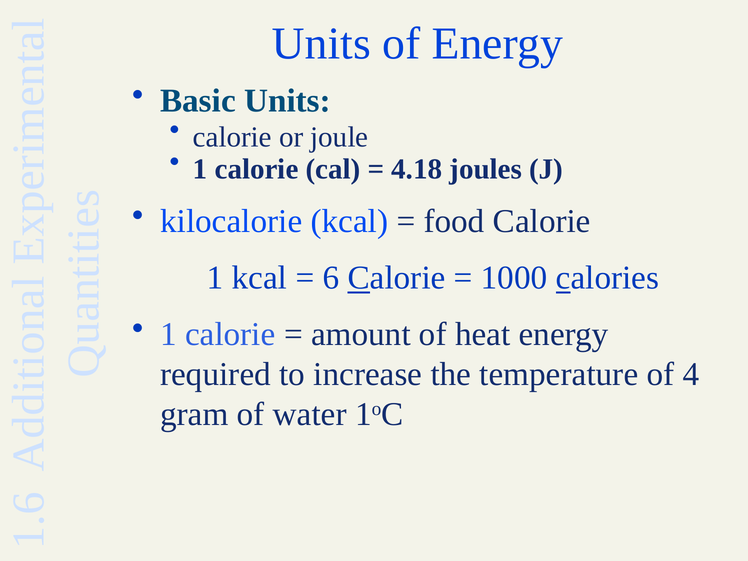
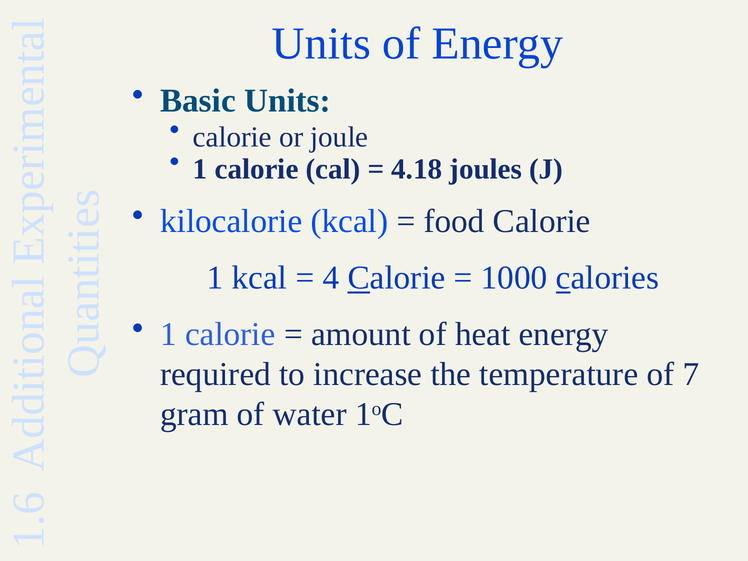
6: 6 -> 4 (331, 278)
4: 4 -> 7 (691, 374)
